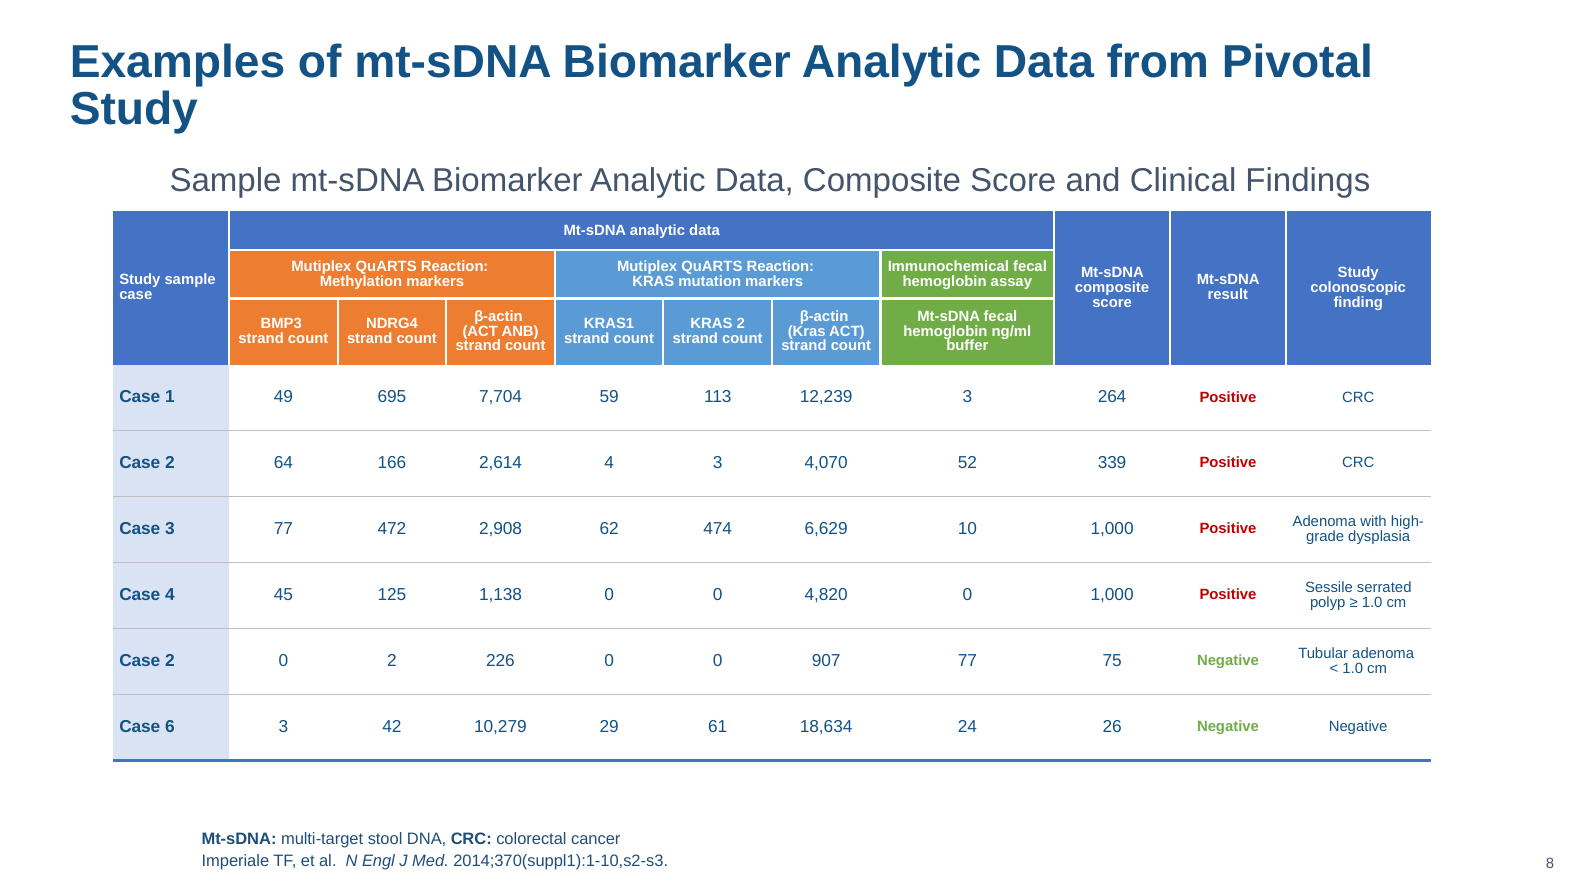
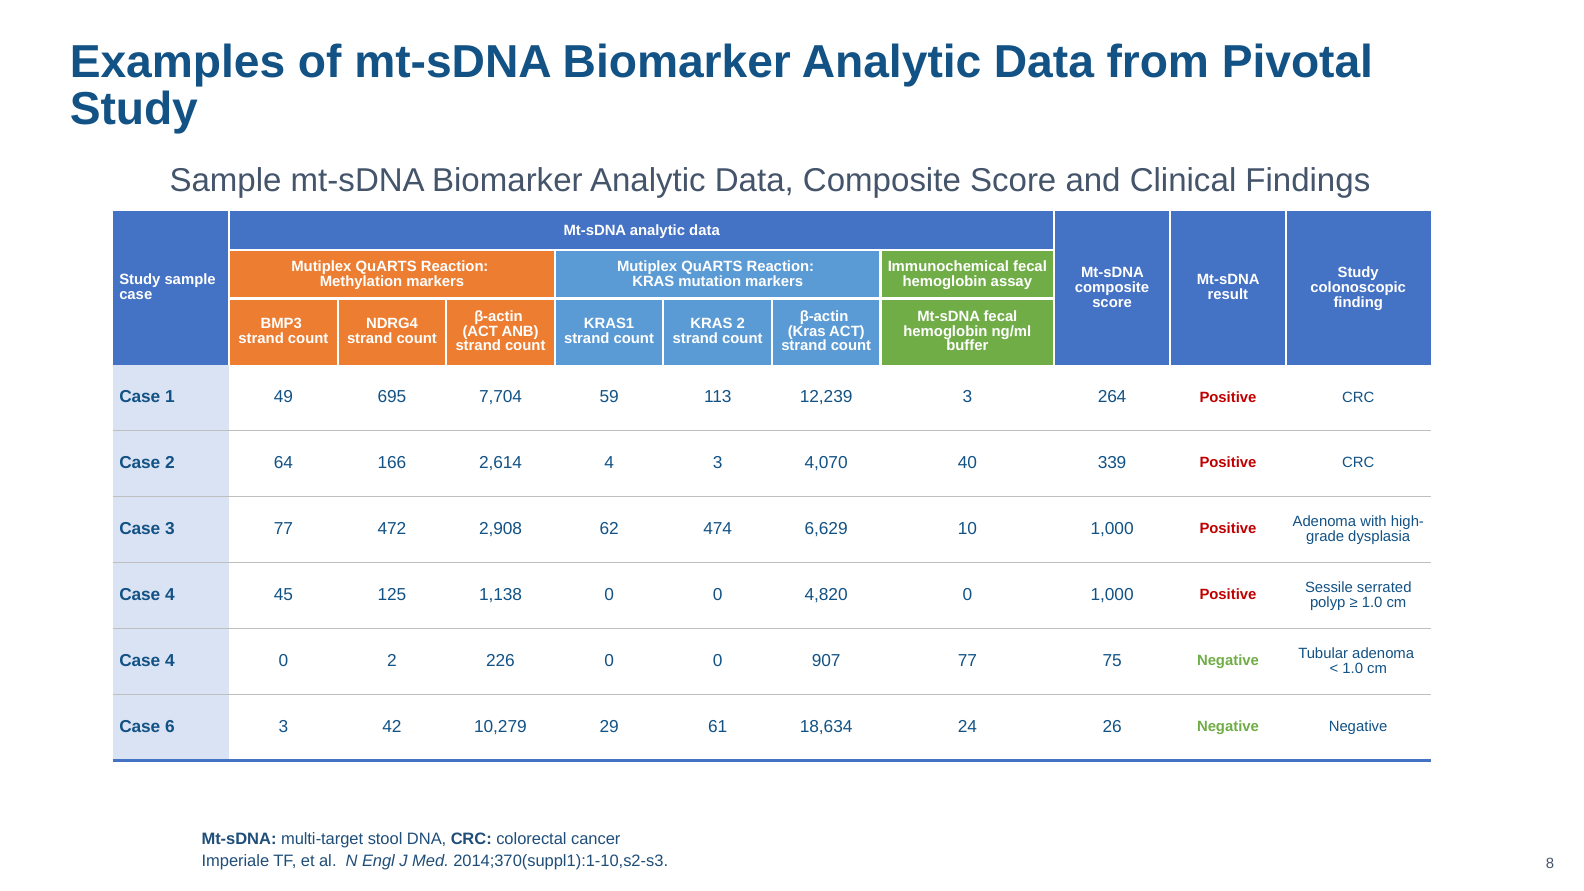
52: 52 -> 40 (967, 463)
2: 2 -> 4 (170, 661)
